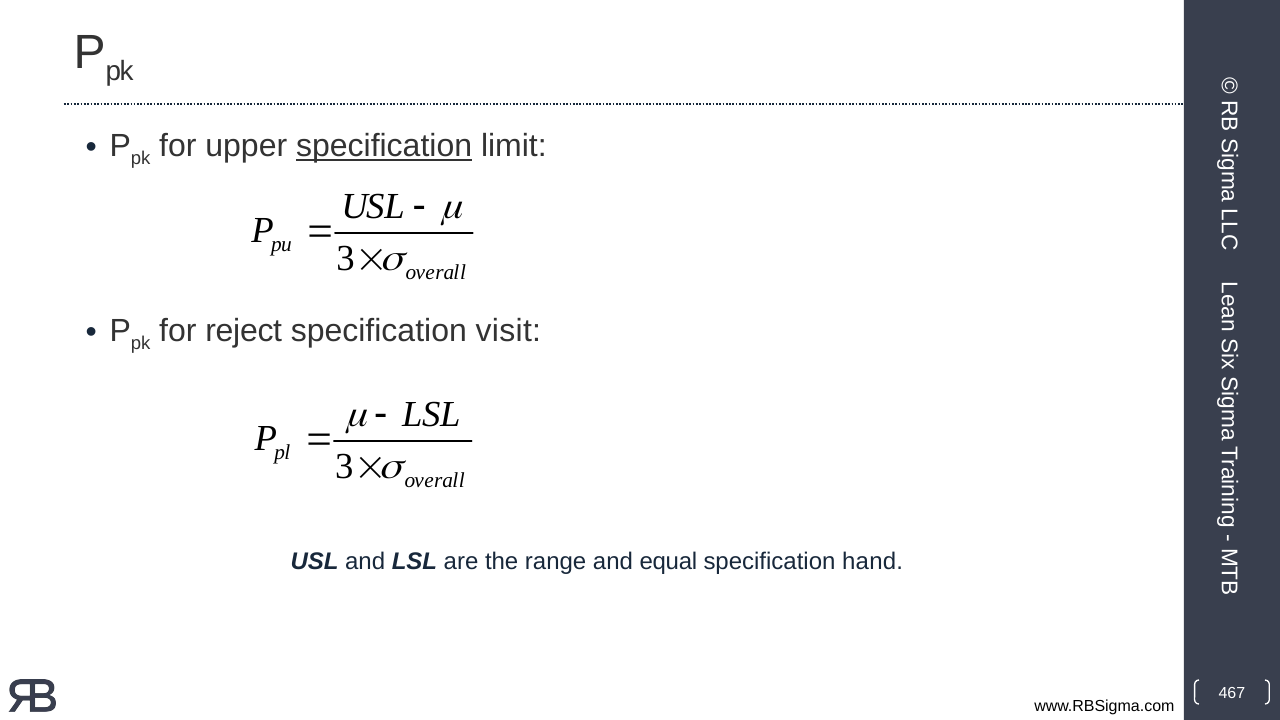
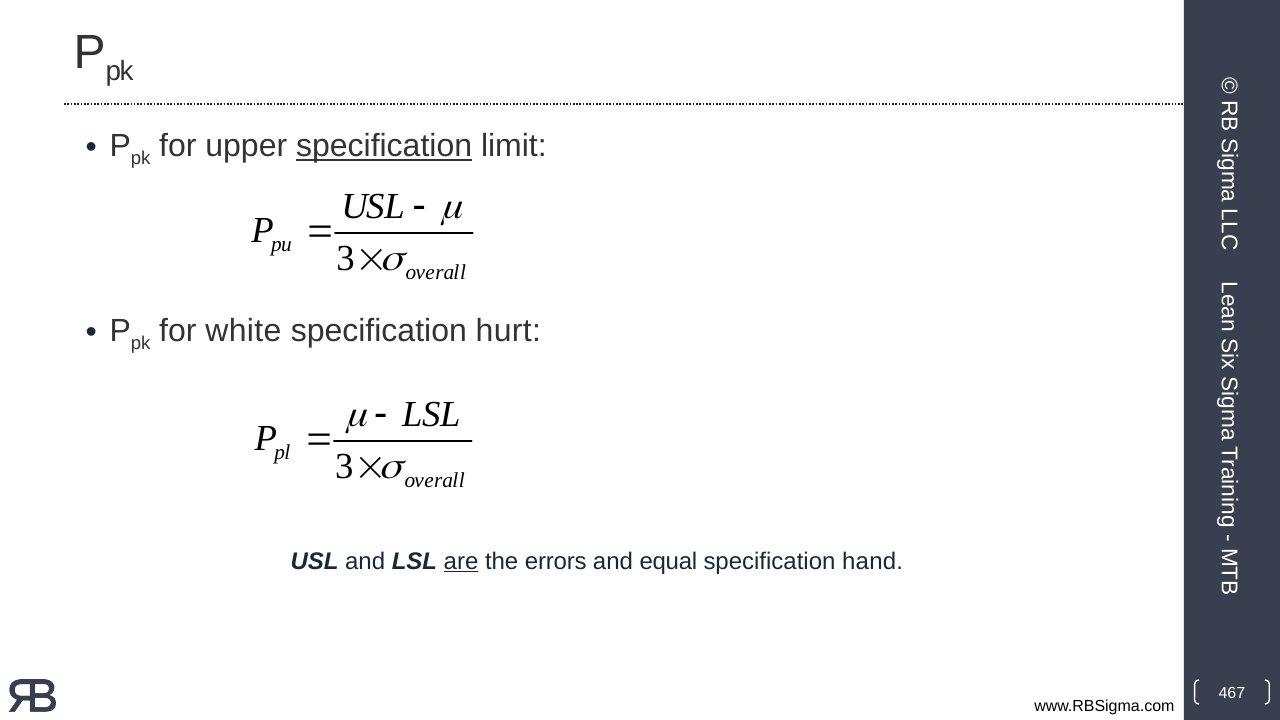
reject: reject -> white (243, 331)
visit: visit -> hurt (508, 331)
are underline: none -> present (461, 561)
range: range -> errors (556, 561)
